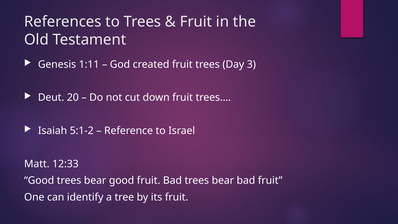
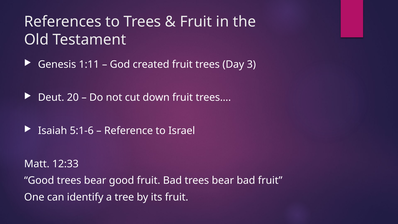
5:1-2: 5:1-2 -> 5:1-6 (82, 131)
